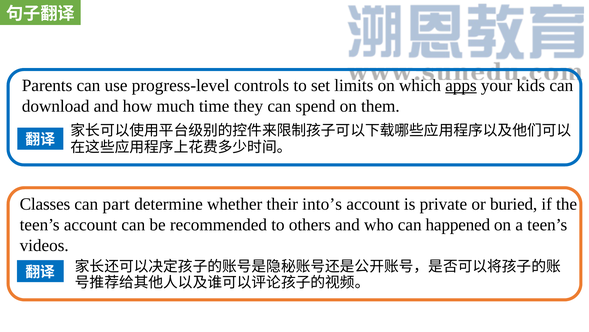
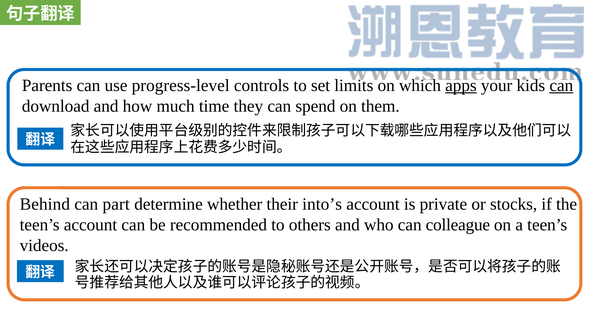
can underline: none -> present (561, 85)
Classes: Classes -> Behind (45, 204)
buried: buried -> stocks (514, 204)
happened: happened -> colleague (458, 224)
